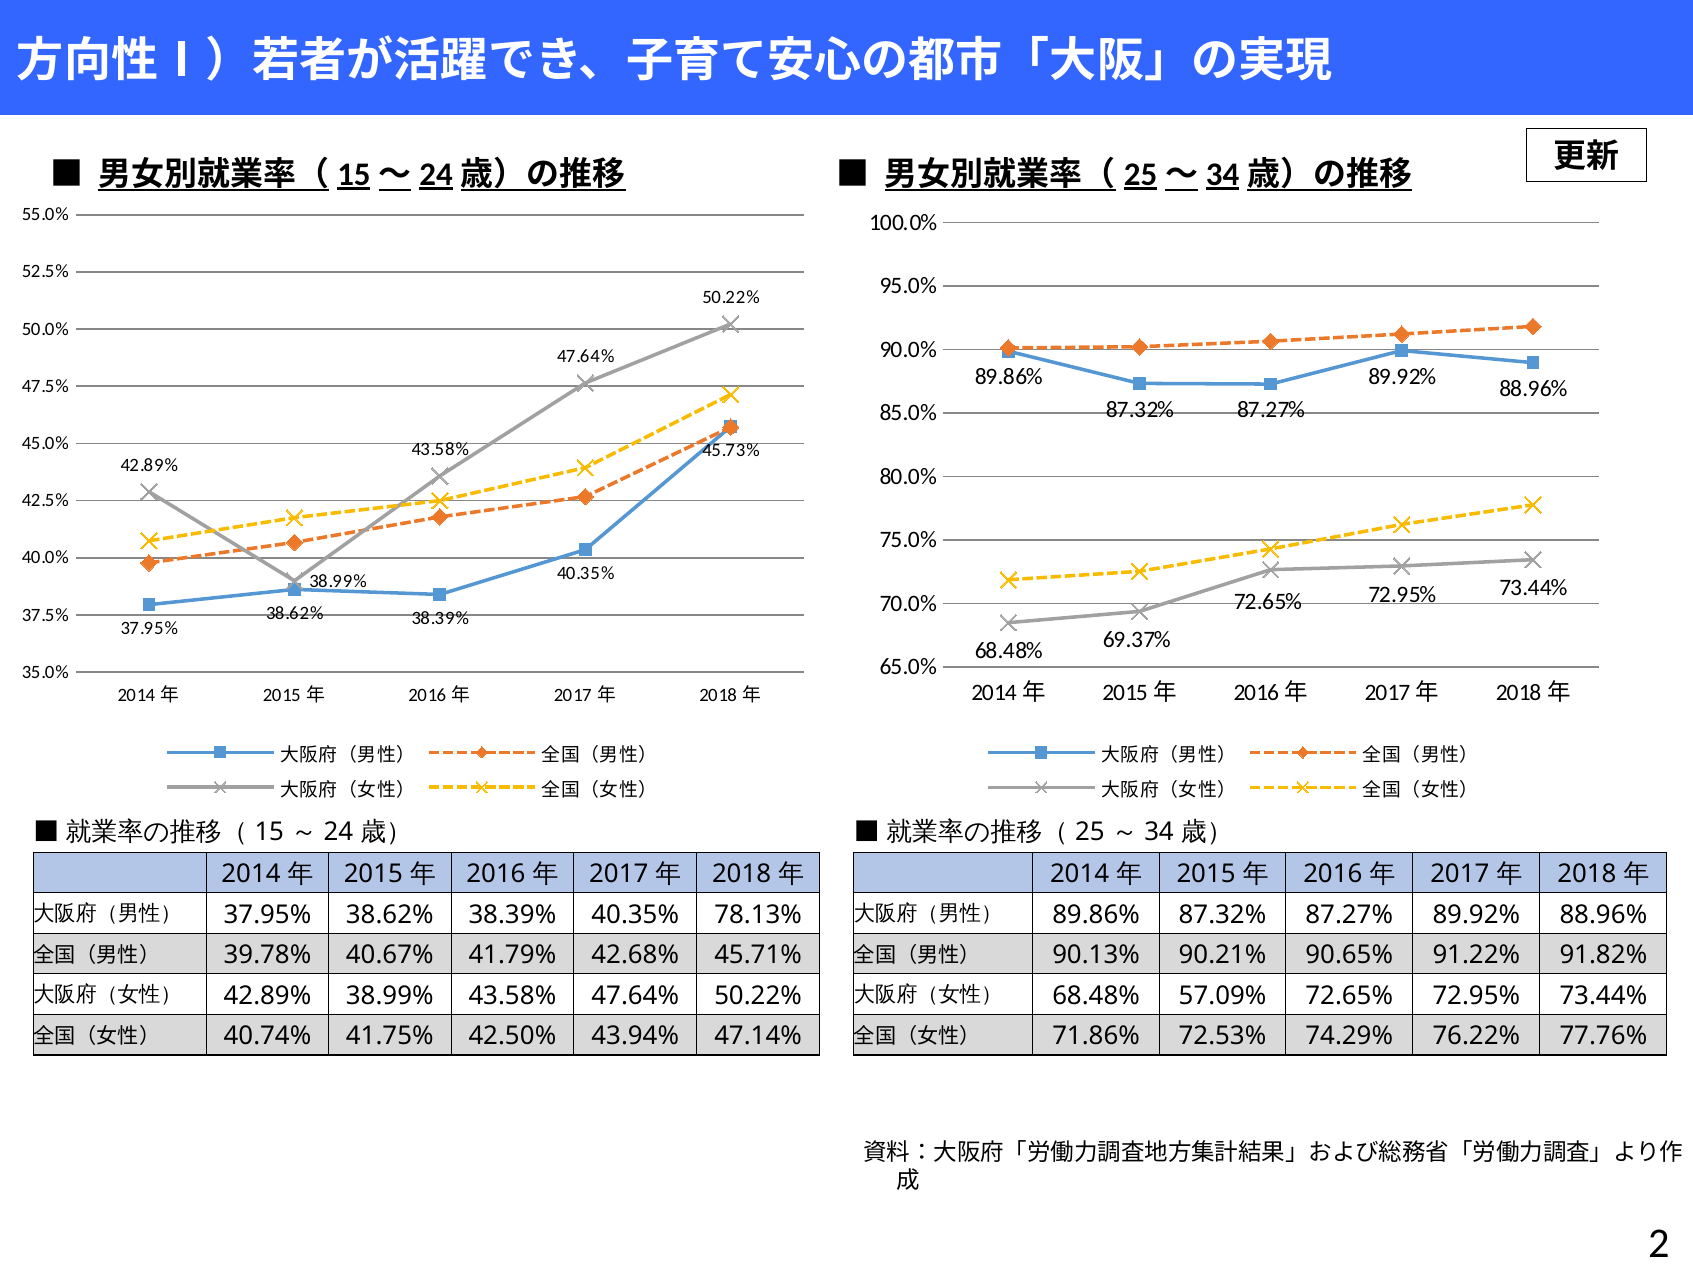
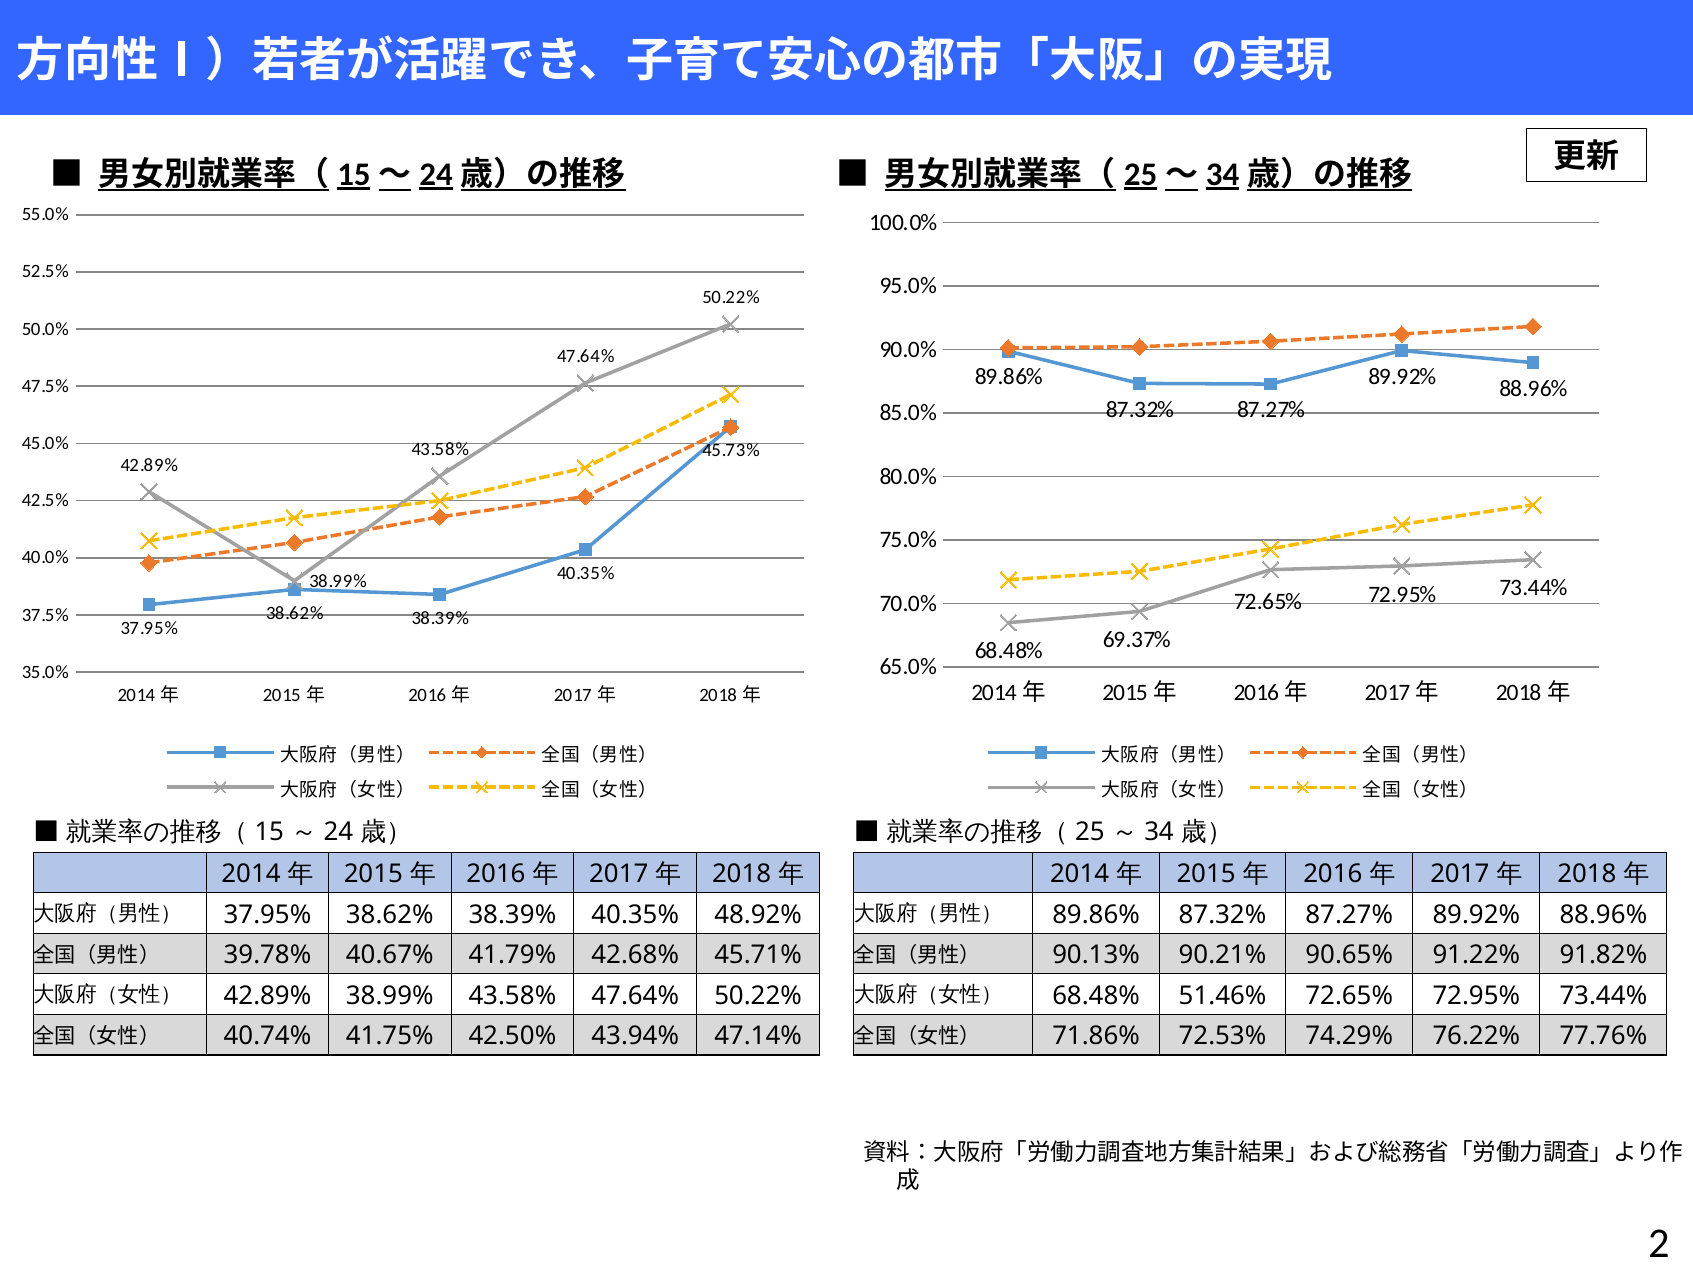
78.13%: 78.13% -> 48.92% (758, 914)
57.09%: 57.09% -> 51.46% (1223, 995)
